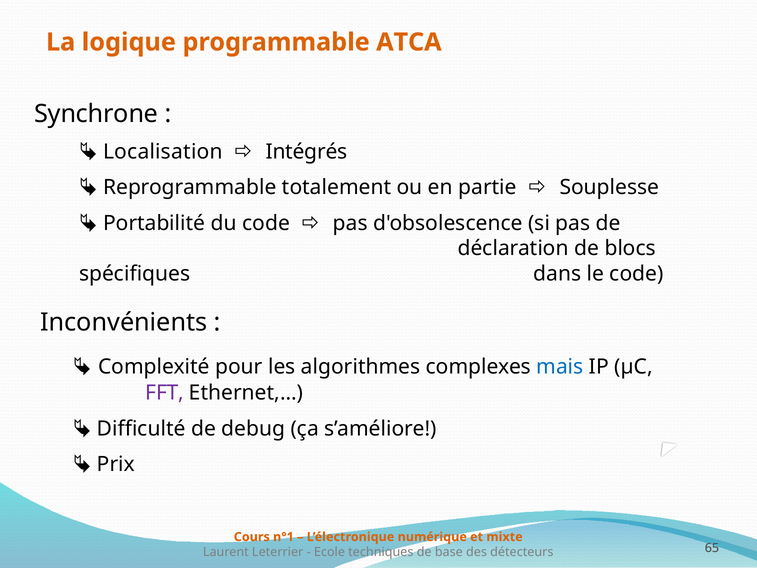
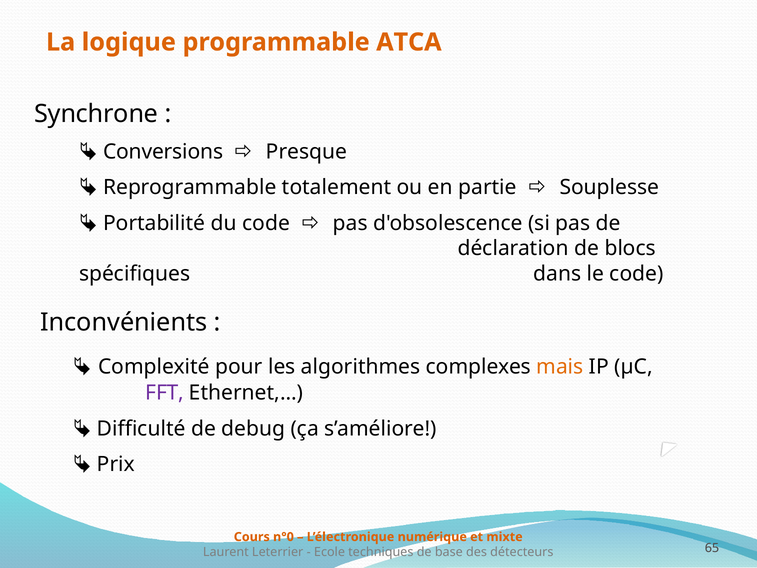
Localisation: Localisation -> Conversions (163, 152)
Intégrés: Intégrés -> Presque (306, 152)
mais colour: blue -> orange (560, 367)
n°1: n°1 -> n°0 (283, 537)
